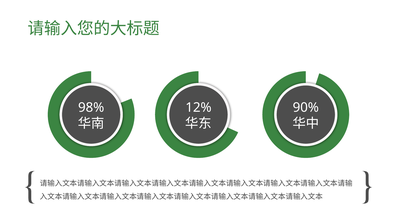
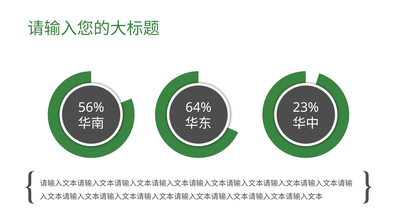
98%: 98% -> 56% (91, 108)
12%: 12% -> 64% (198, 108)
90%: 90% -> 23% (306, 108)
